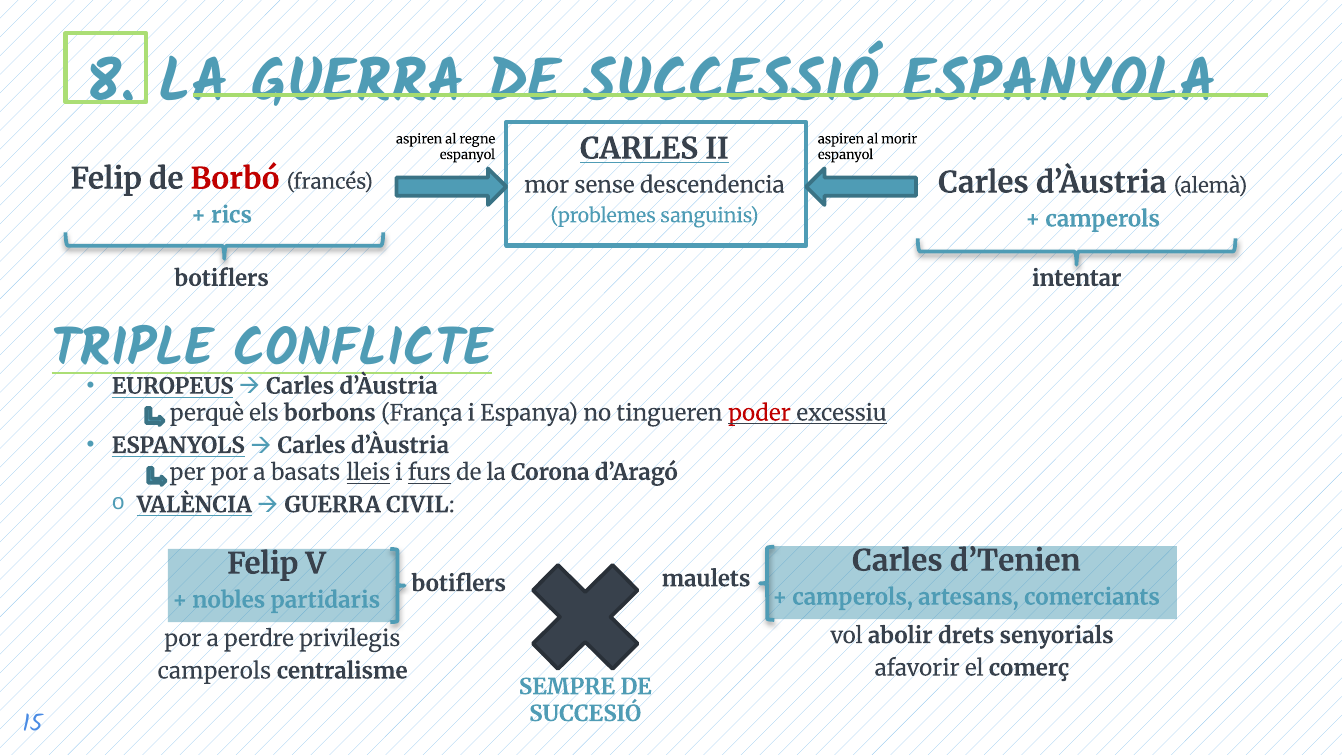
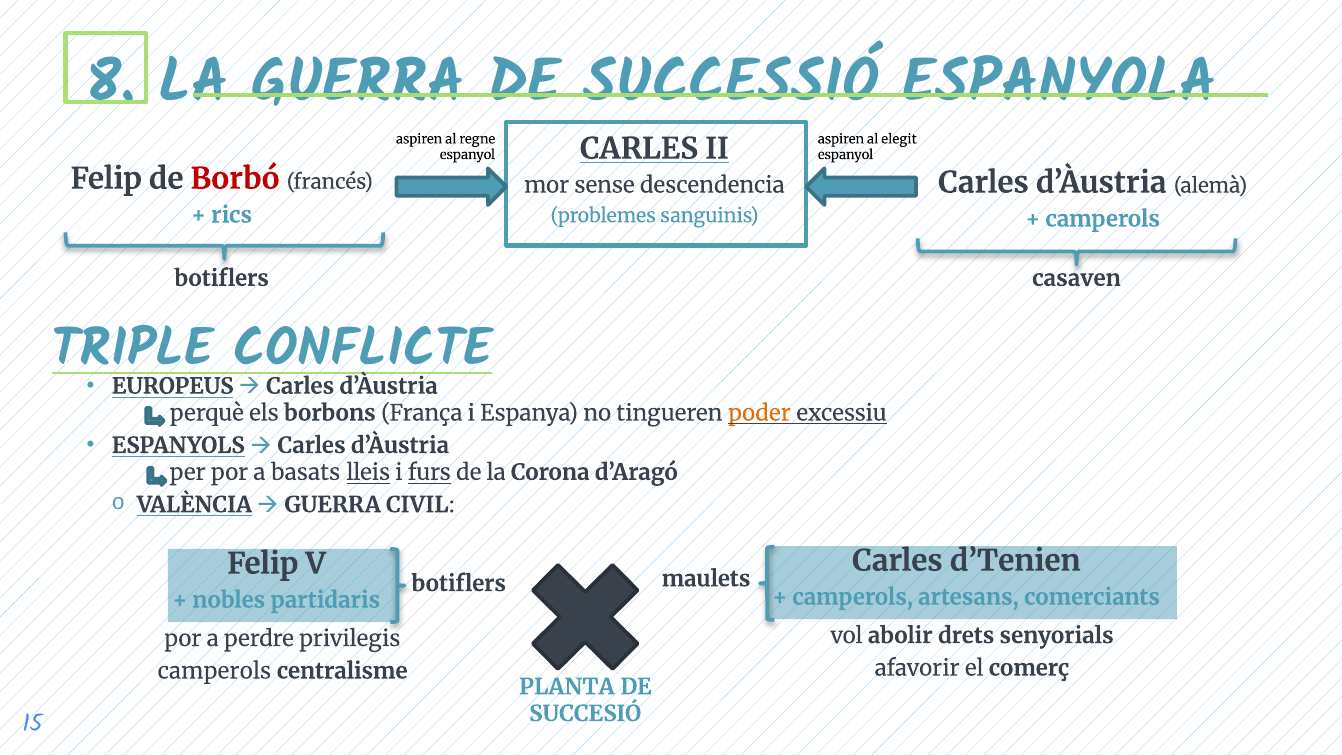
morir: morir -> elegit (899, 139)
intentar: intentar -> casaven (1076, 278)
poder colour: red -> orange (760, 413)
SEMPRE: SEMPRE -> PLANTA (567, 687)
